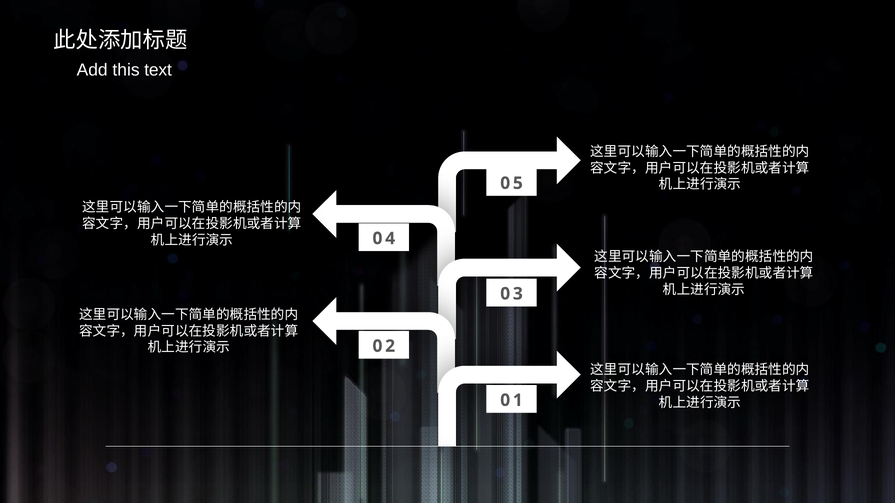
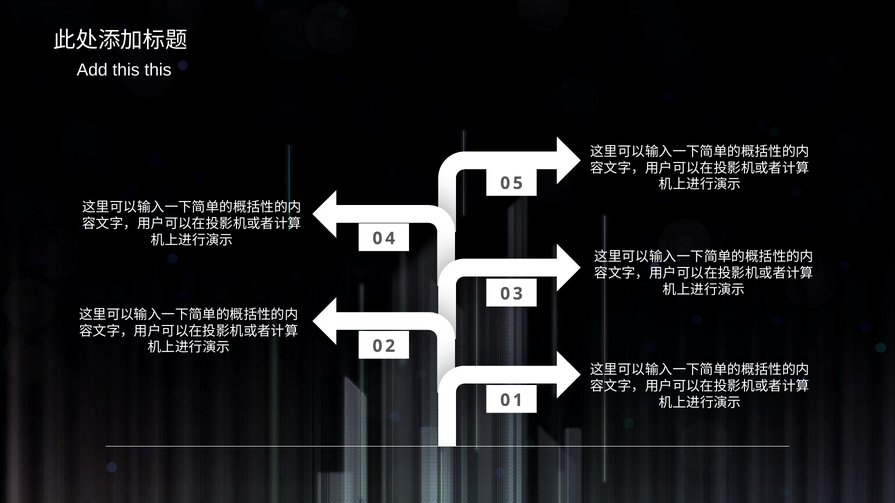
this text: text -> this (158, 70)
